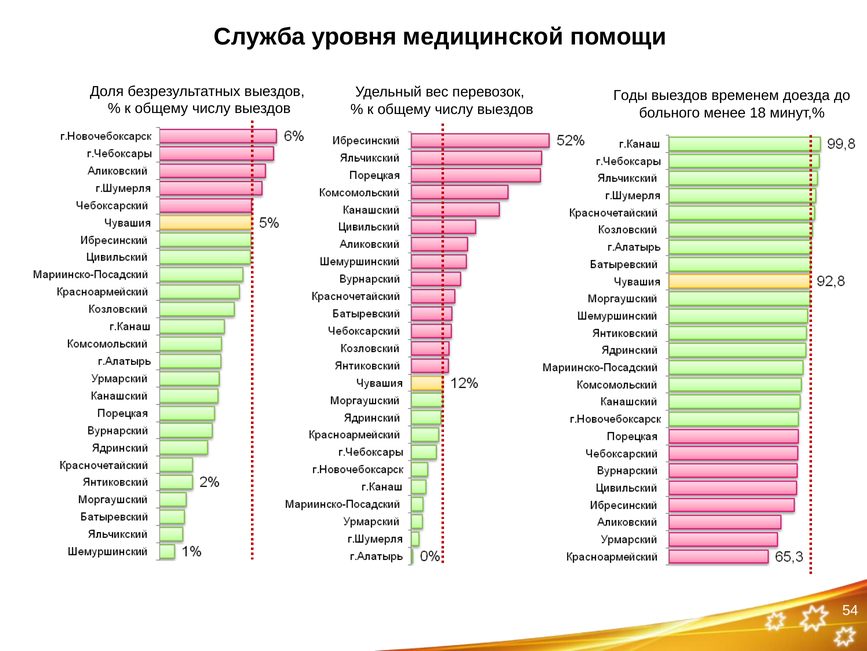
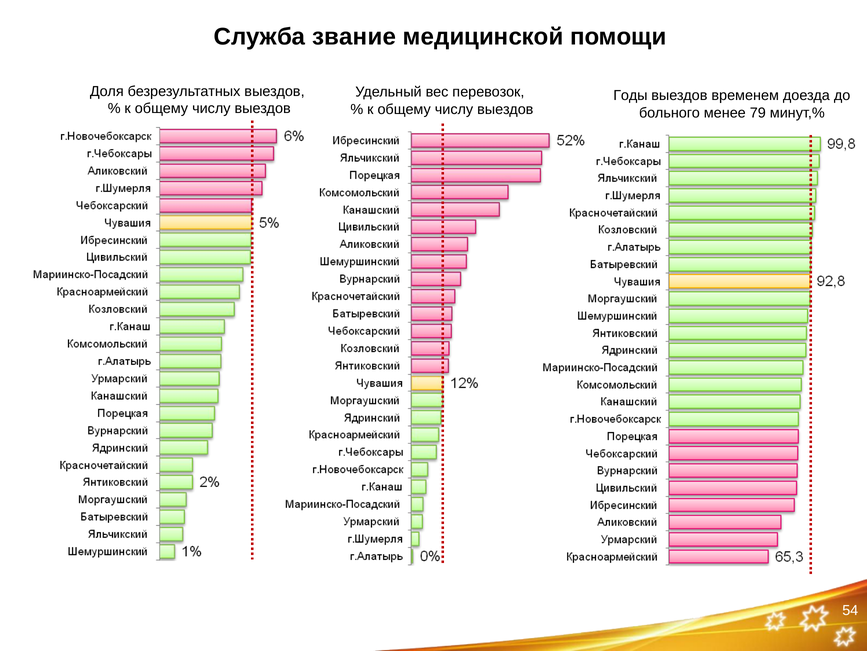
уровня: уровня -> звание (354, 37)
18: 18 -> 79 (758, 113)
